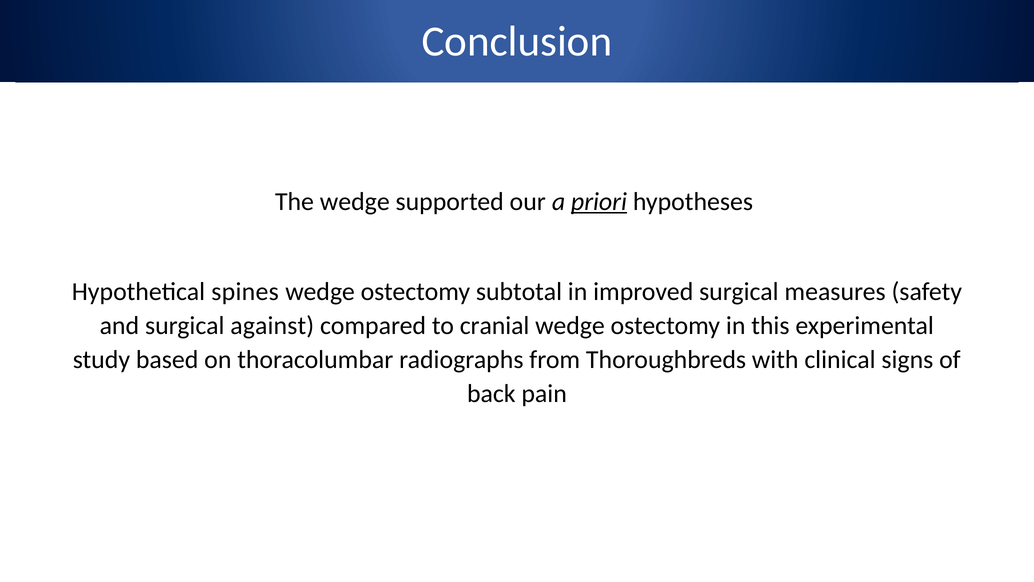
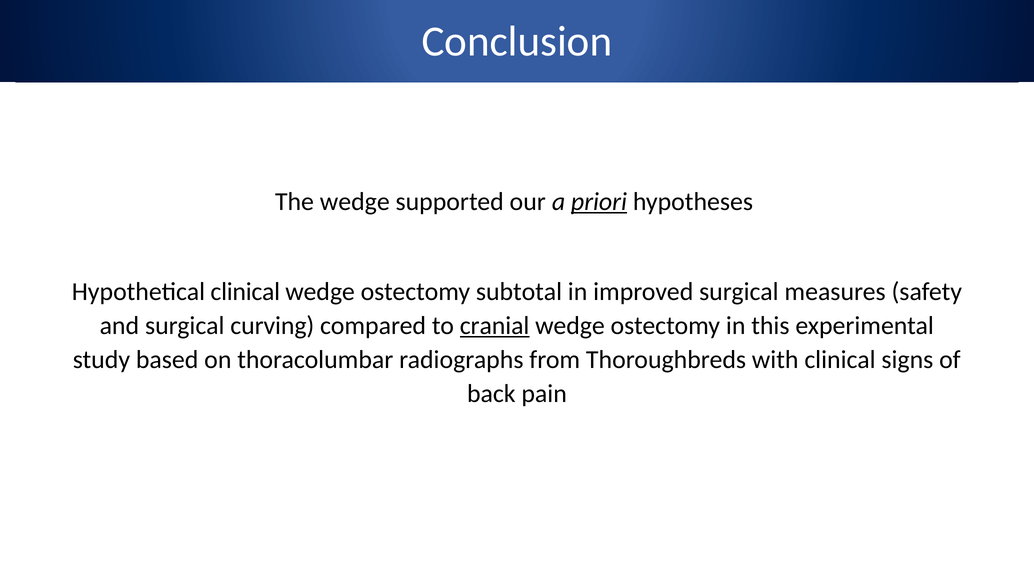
Hypothetical spines: spines -> clinical (245, 291)
against: against -> curving (272, 325)
cranial underline: none -> present (495, 325)
